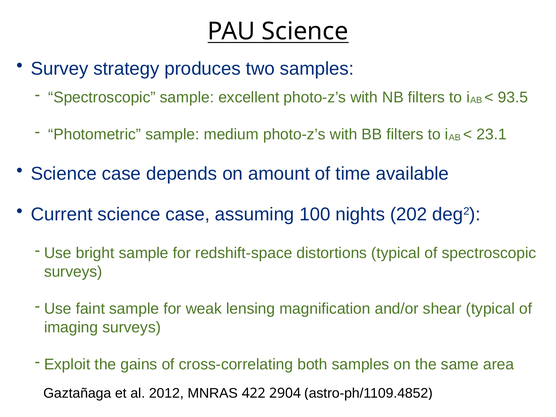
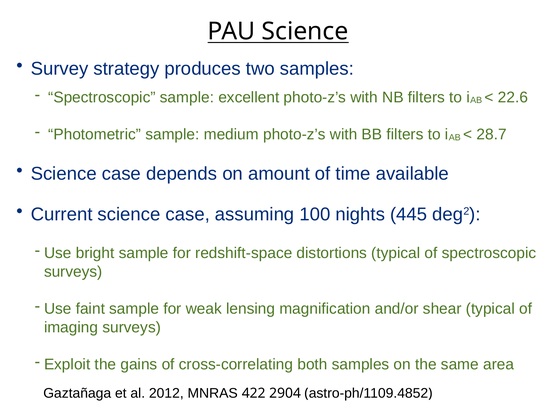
93.5: 93.5 -> 22.6 (513, 97)
23.1: 23.1 -> 28.7 (492, 135)
202: 202 -> 445 (409, 214)
